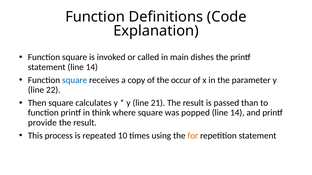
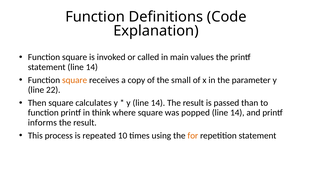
dishes: dishes -> values (202, 57)
square colour: blue -> orange (75, 80)
occur: occur -> small (181, 80)
y line 21: 21 -> 14 (158, 103)
provide: provide -> informs (42, 123)
